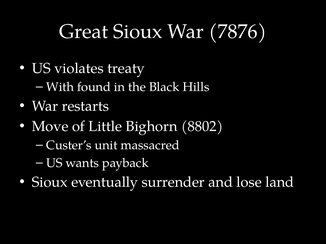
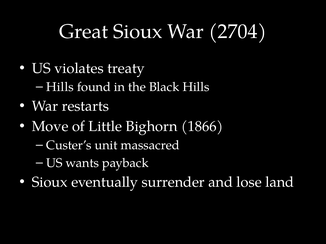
7876: 7876 -> 2704 (238, 32)
With: With -> Hills (60, 87)
8802: 8802 -> 1866 (202, 127)
